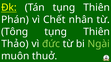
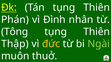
Chết: Chết -> Đình (54, 20)
Thảo: Thảo -> Thập (15, 44)
đức colour: light green -> yellow (51, 44)
